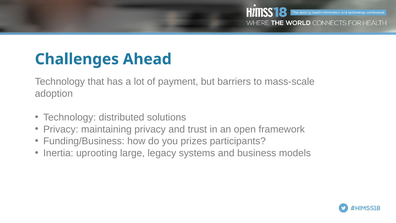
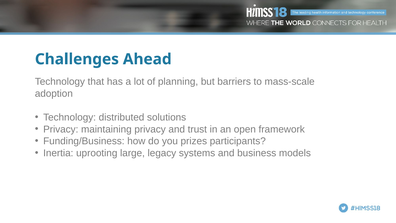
payment: payment -> planning (178, 82)
